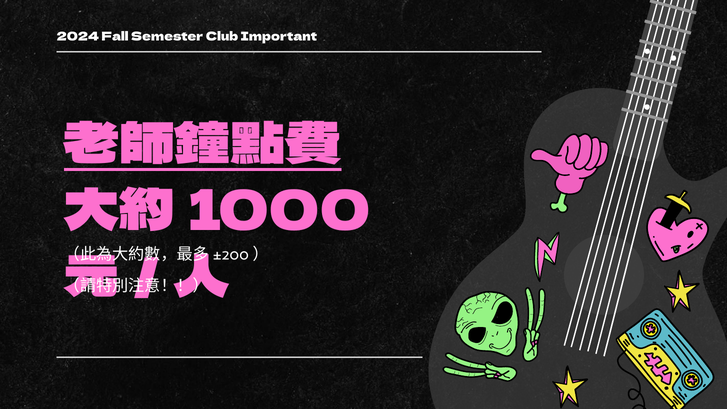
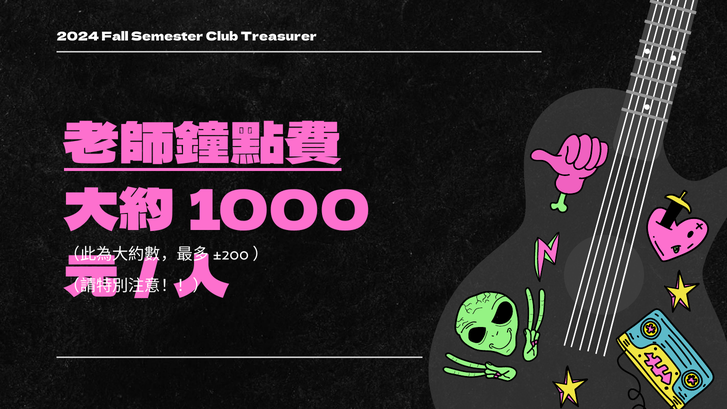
Important: Important -> Treasurer (279, 37)
